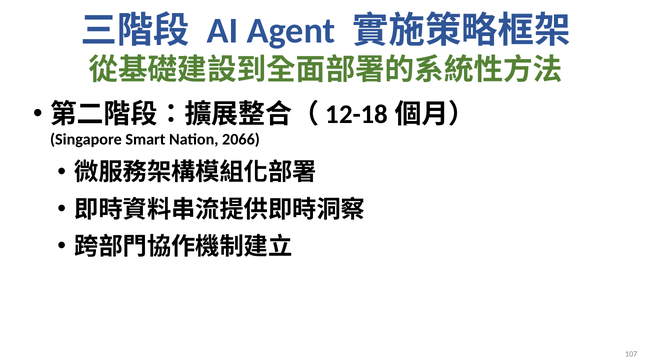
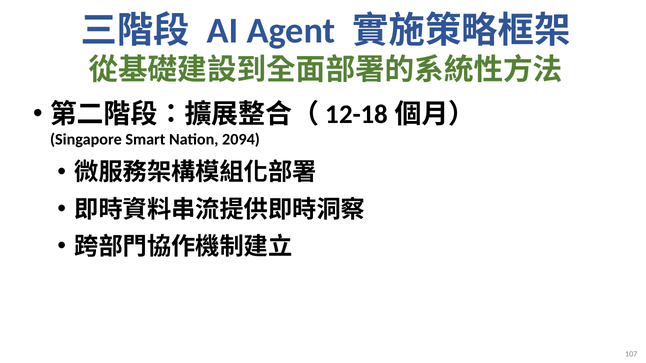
2066: 2066 -> 2094 (241, 140)
